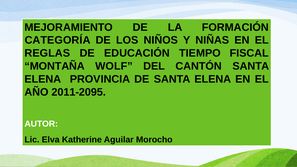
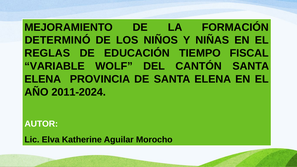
CATEGORÍA: CATEGORÍA -> DETERMINÓ (58, 40)
MONTAÑA: MONTAÑA -> VARIABLE (55, 66)
2011-2095: 2011-2095 -> 2011-2024 (79, 92)
